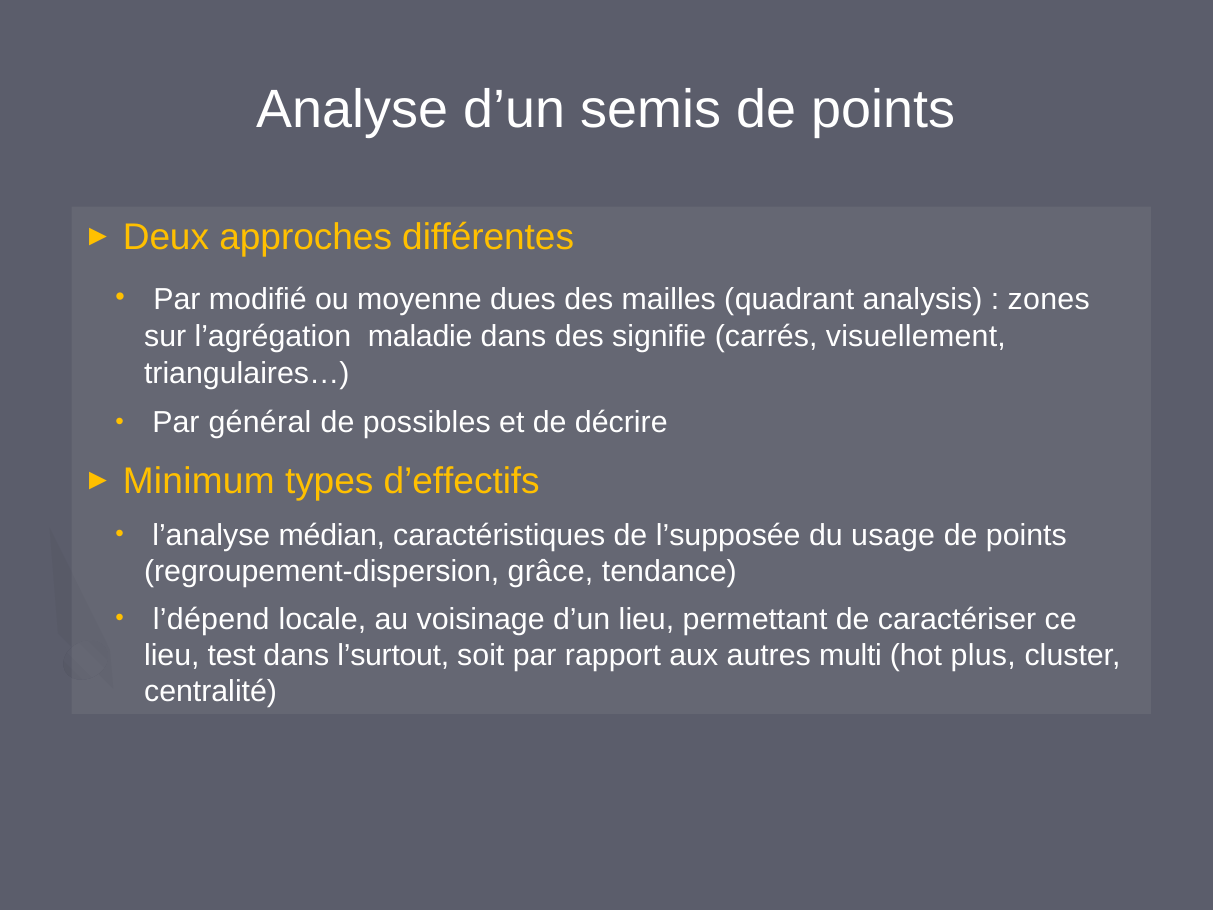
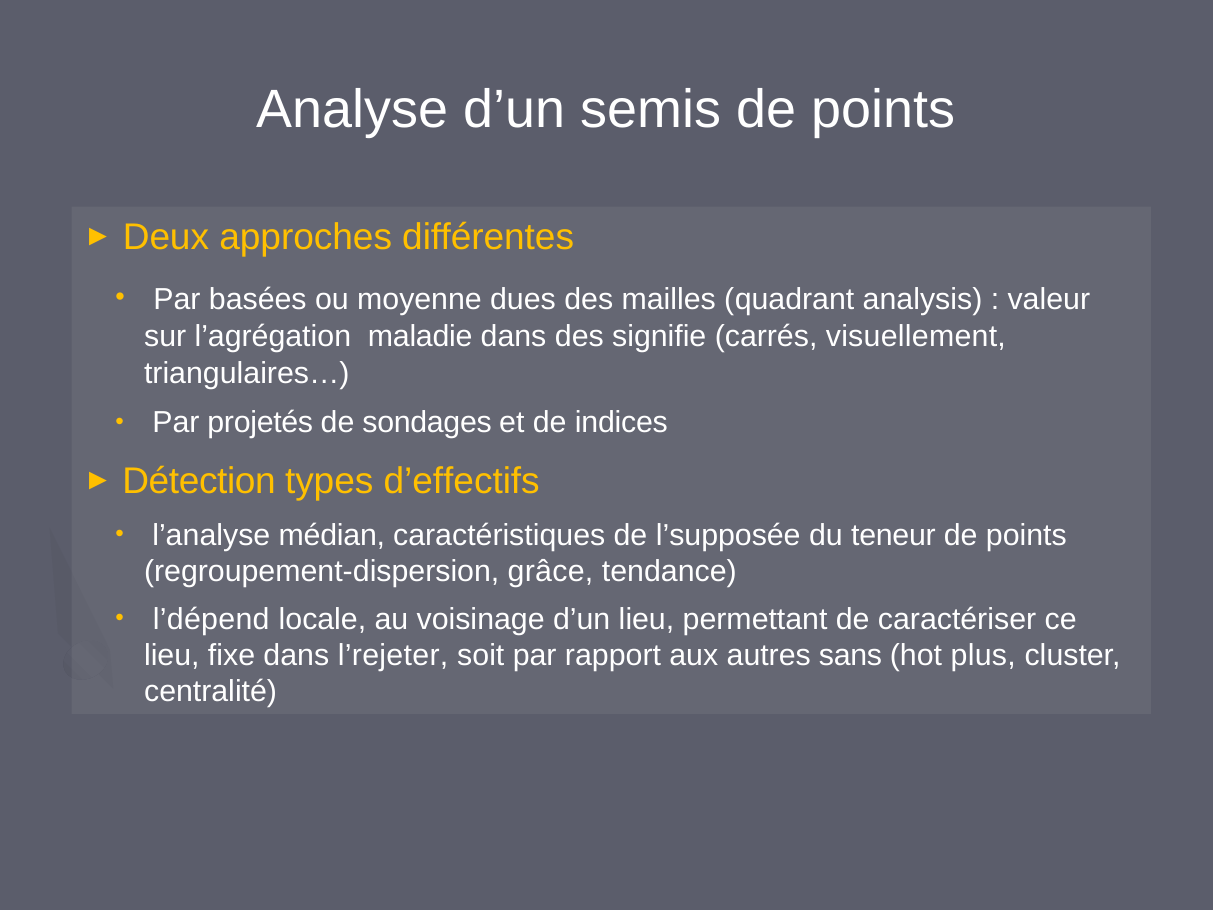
modifié: modifié -> basées (258, 300)
zones: zones -> valeur (1049, 300)
général: général -> projetés (260, 423)
possibles: possibles -> sondages (427, 423)
décrire: décrire -> indices (621, 423)
Minimum: Minimum -> Détection (199, 481)
usage: usage -> teneur (893, 535)
test: test -> fixe (232, 655)
l’surtout: l’surtout -> l’rejeter (393, 655)
multi: multi -> sans (851, 655)
